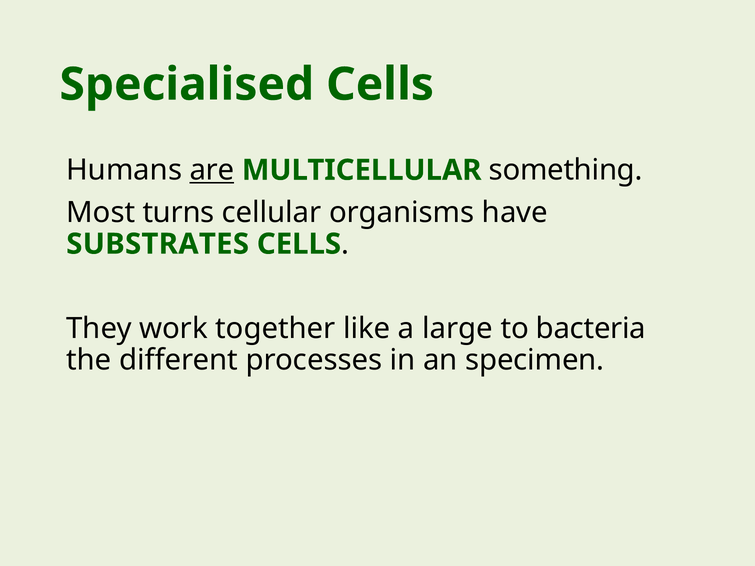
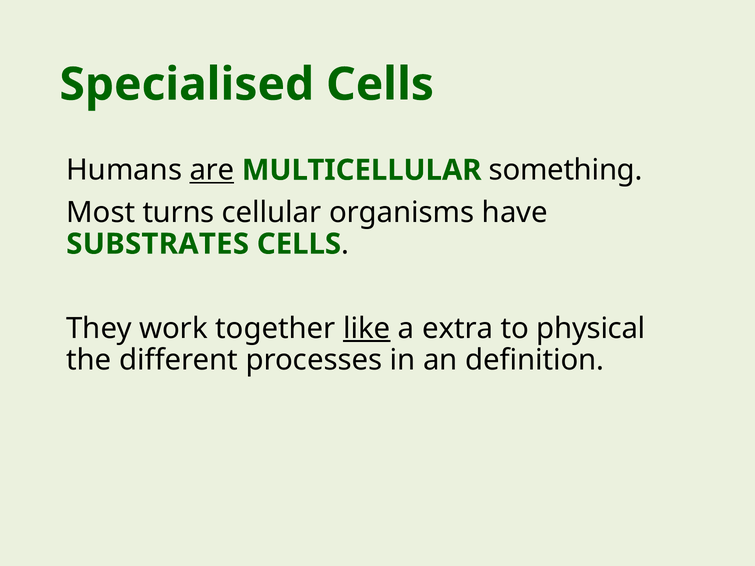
like underline: none -> present (367, 329)
large: large -> extra (458, 329)
bacteria: bacteria -> physical (591, 329)
specimen: specimen -> definition (535, 360)
